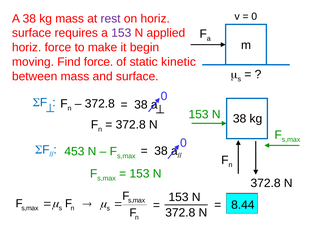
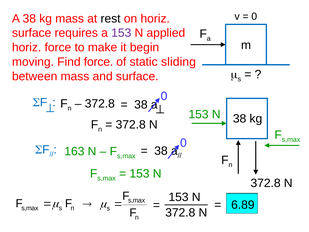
rest colour: purple -> black (111, 19)
kinetic: kinetic -> sliding (179, 62)
453: 453 -> 163 (74, 151)
8.44: 8.44 -> 6.89 (243, 205)
